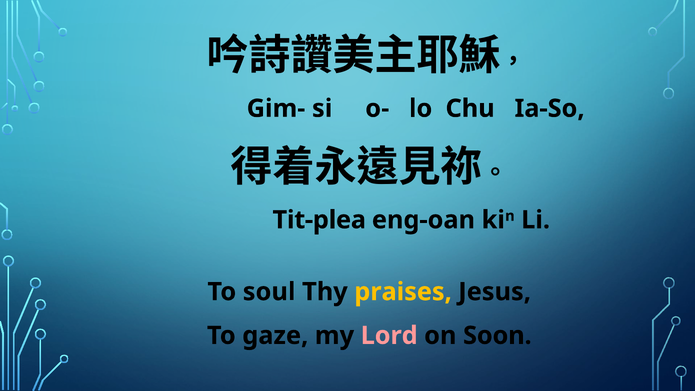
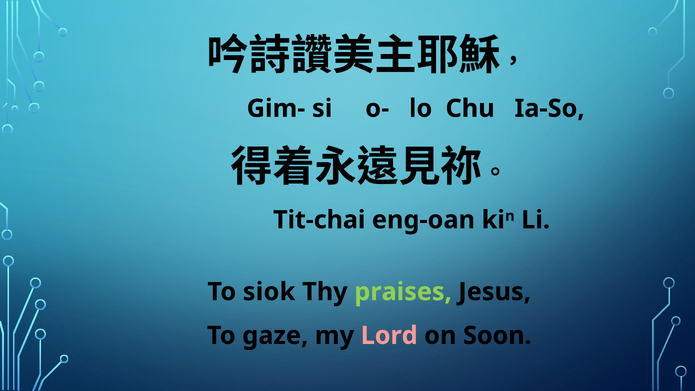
Tit-plea: Tit-plea -> Tit-chai (319, 220)
soul: soul -> siok (269, 292)
praises colour: yellow -> light green (403, 292)
